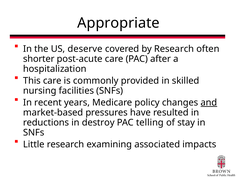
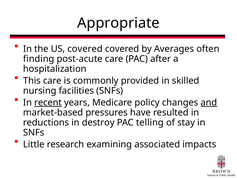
US deserve: deserve -> covered (85, 49)
by Research: Research -> Averages (174, 49)
shorter: shorter -> finding (39, 59)
recent underline: none -> present (48, 102)
